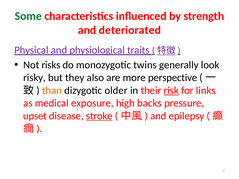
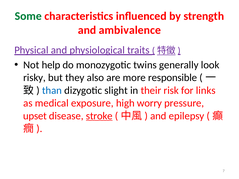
deteriorated: deteriorated -> ambivalence (130, 30)
risks: risks -> help (51, 65)
perspective: perspective -> responsible (173, 78)
than colour: orange -> blue (52, 91)
older: older -> slight (116, 91)
risk underline: present -> none (171, 91)
backs: backs -> worry (149, 103)
